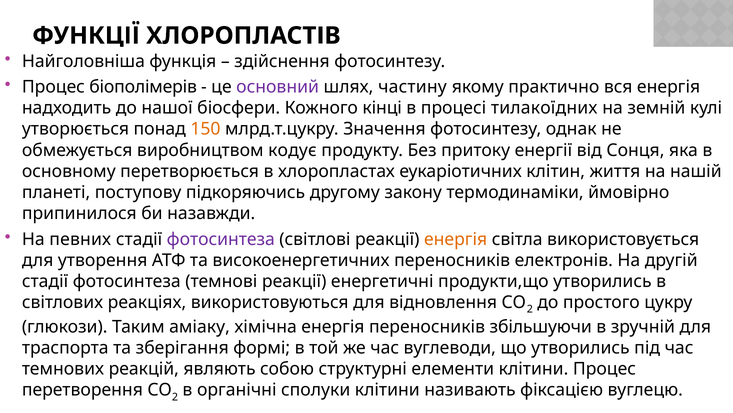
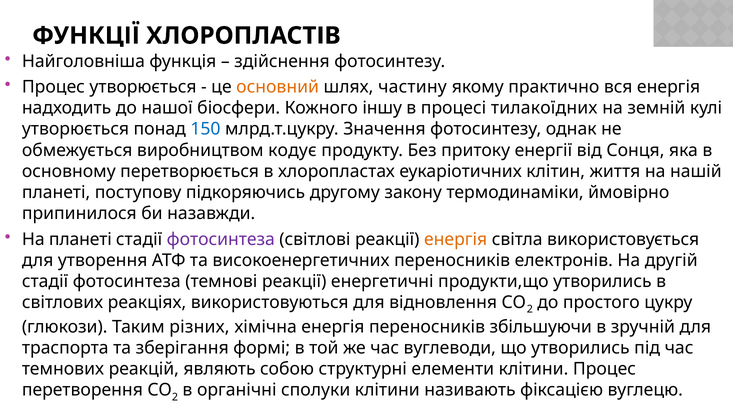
Процес біополімерів: біополімерів -> утворюється (143, 87)
основний colour: purple -> orange (278, 87)
кінці: кінці -> іншу (382, 108)
150 colour: orange -> blue (205, 129)
На певних: певних -> планеті (80, 239)
аміаку: аміаку -> різних (199, 326)
